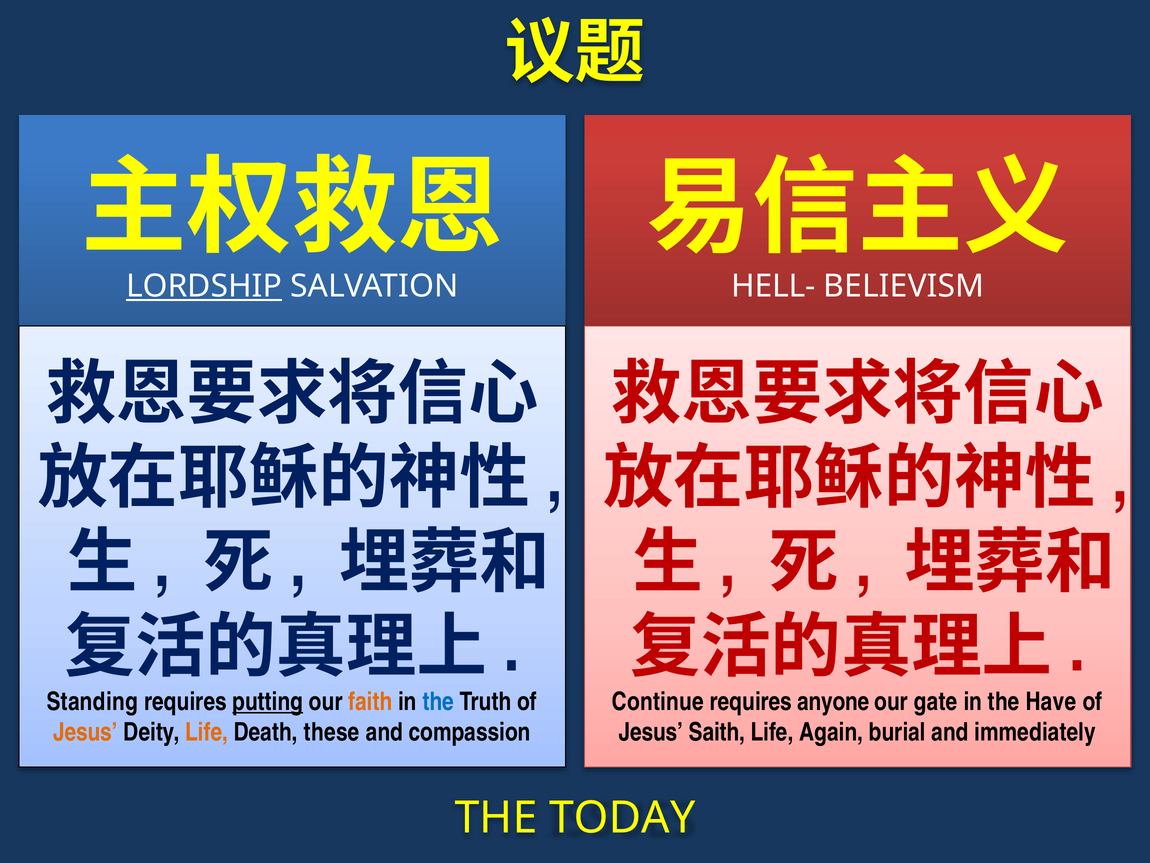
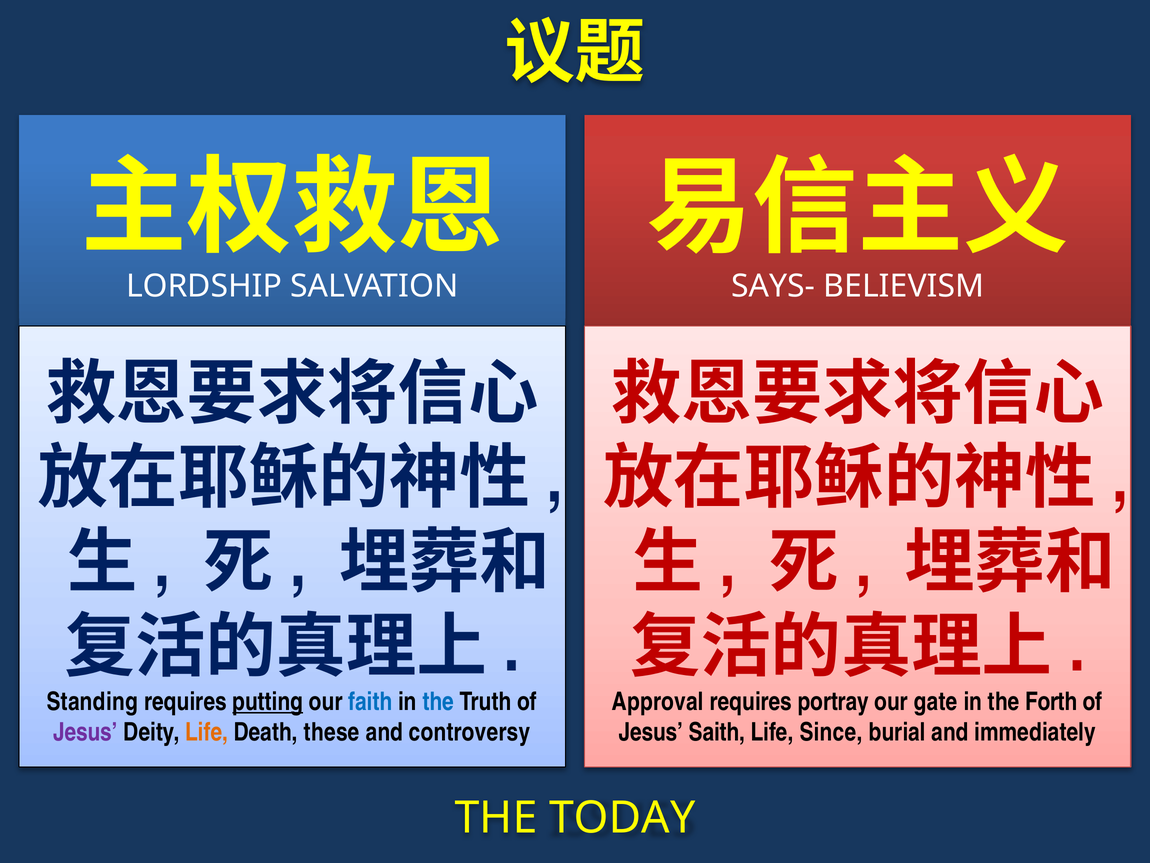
LORDSHIP underline: present -> none (204, 286)
HELL-: HELL- -> SAYS- (773, 286)
faith colour: orange -> blue (370, 701)
Continue: Continue -> Approval (658, 701)
anyone: anyone -> portray (833, 701)
Have: Have -> Forth (1051, 701)
Jesus colour: orange -> purple (85, 732)
compassion: compassion -> controversy (470, 732)
Again: Again -> Since (831, 732)
